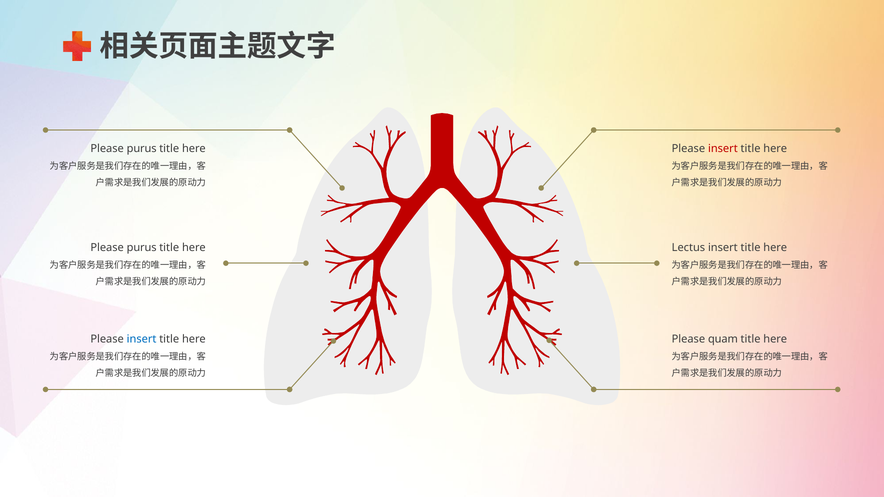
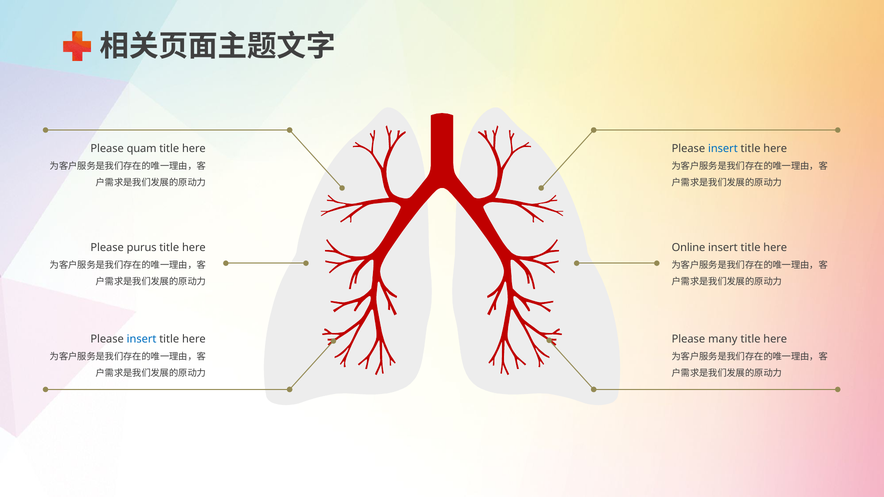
purus: purus -> quam (142, 149)
insert colour: red -> blue (723, 149)
Lectus: Lectus -> Online (688, 248)
quam: quam -> many (723, 339)
